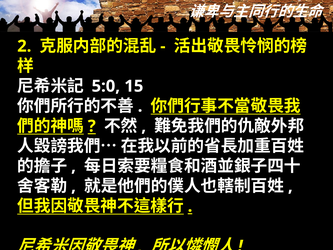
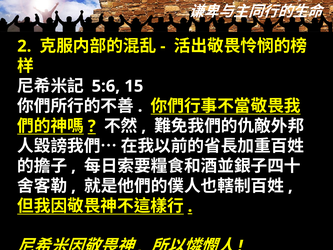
5:0: 5:0 -> 5:6 (106, 86)
